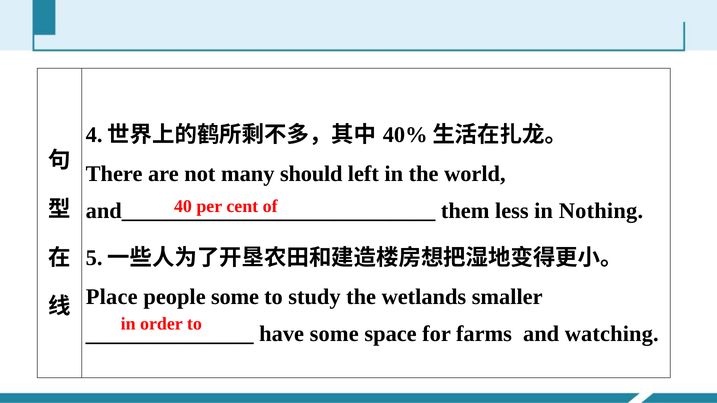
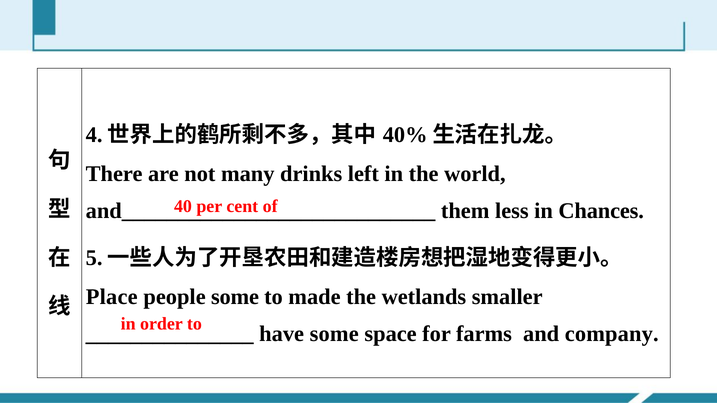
should: should -> drinks (311, 174)
Nothing: Nothing -> Chances (601, 211)
study: study -> made (314, 297)
watching: watching -> company (612, 334)
